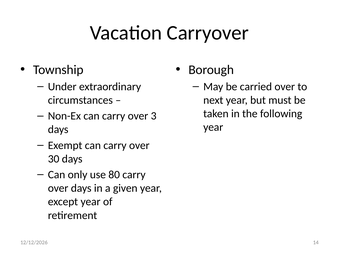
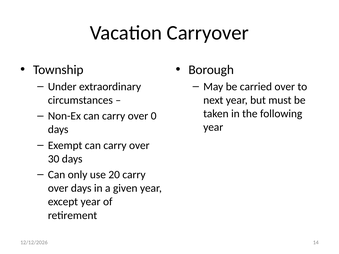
3: 3 -> 0 (154, 116)
80: 80 -> 20 (114, 175)
